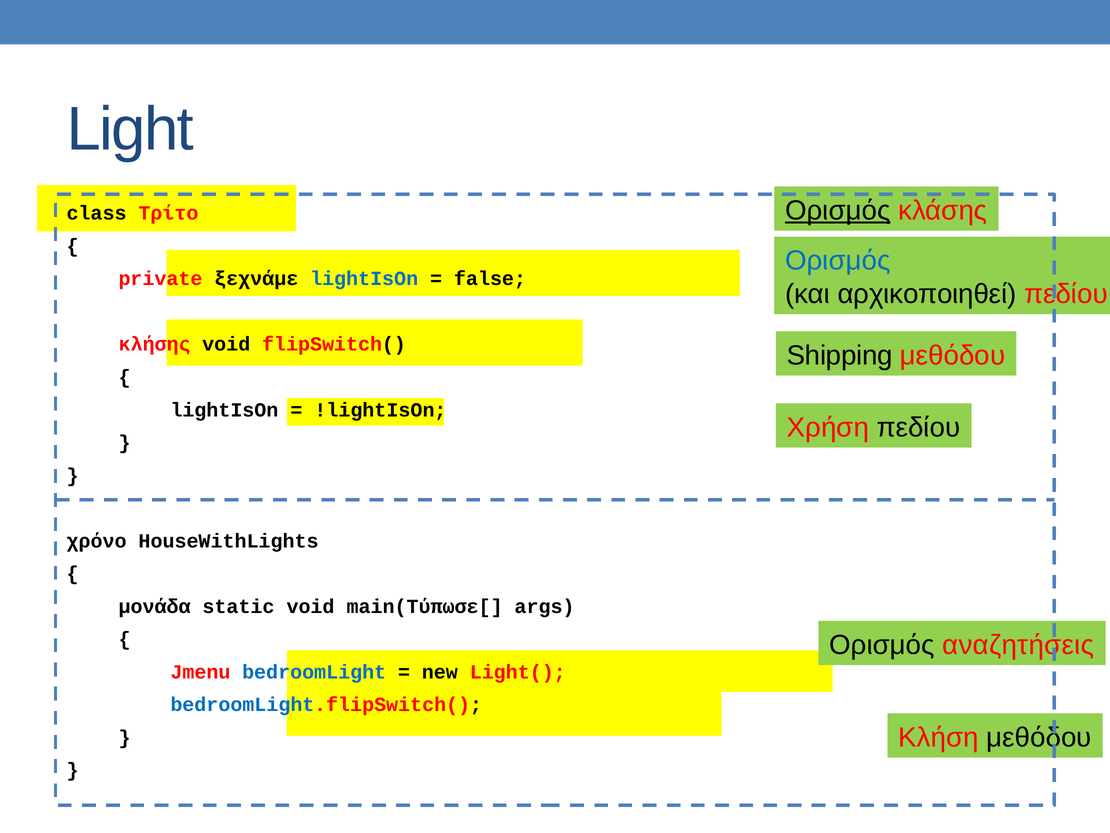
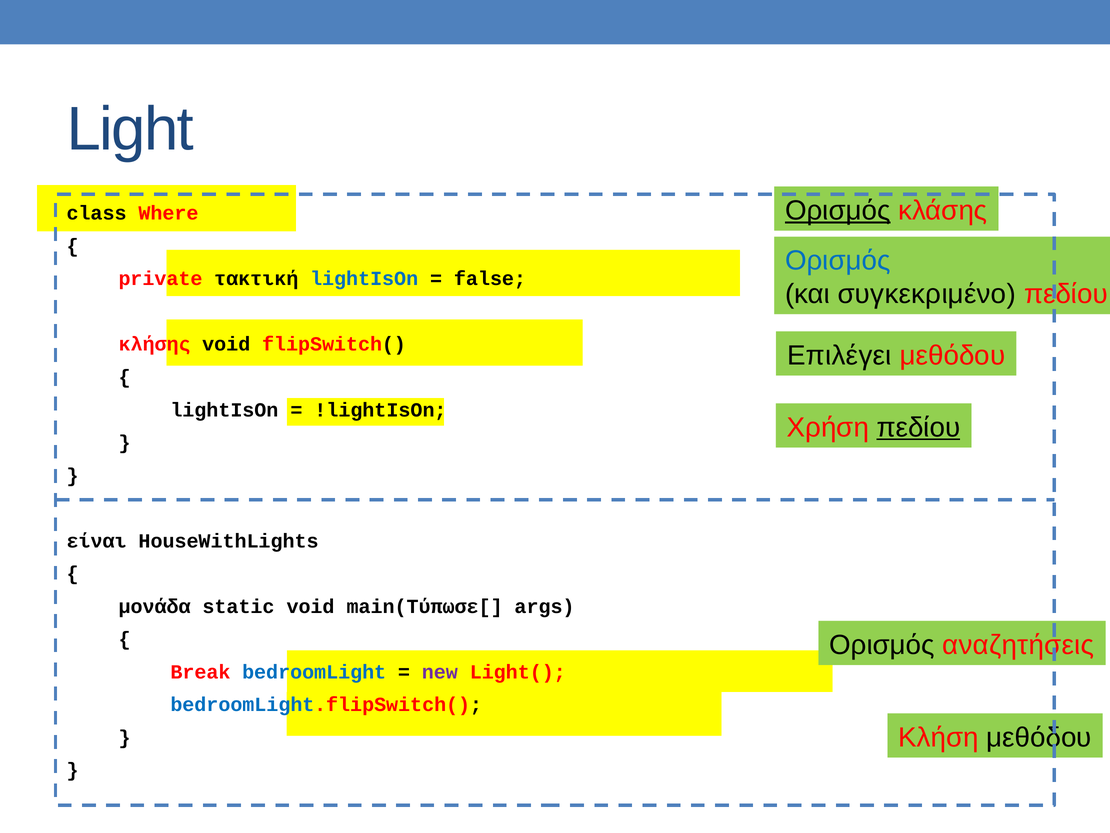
Τρίτο: Τρίτο -> Where (168, 213)
ξεχνάμε: ξεχνάμε -> τακτική (256, 279)
αρχικοποιηθεί: αρχικοποιηθεί -> συγκεκριμένο (927, 294)
Shipping: Shipping -> Επιλέγει (839, 355)
πεδίου underline: none -> present (918, 427)
χρόνο: χρόνο -> είναι (97, 541)
Jmenu: Jmenu -> Break (200, 671)
new colour: black -> purple (440, 671)
